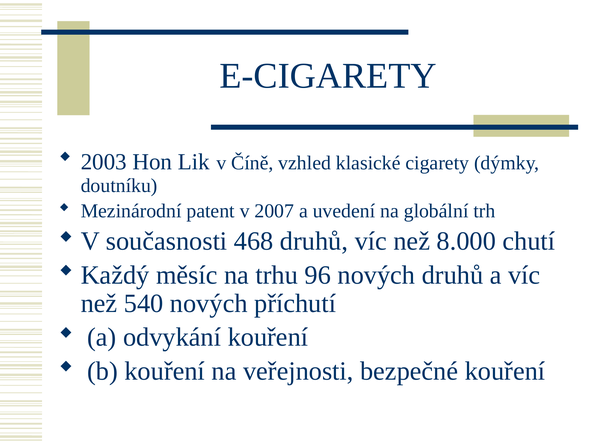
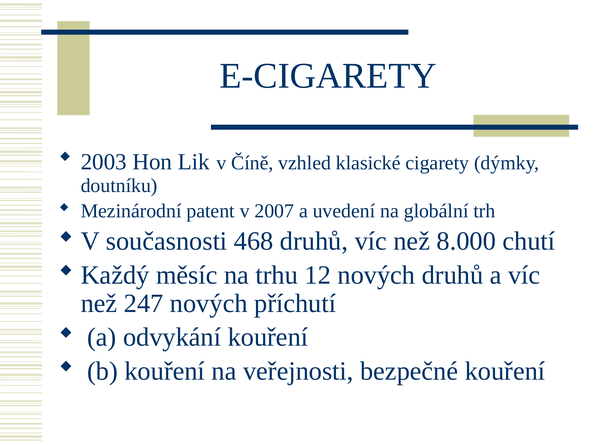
96: 96 -> 12 (318, 275)
540: 540 -> 247 (144, 303)
